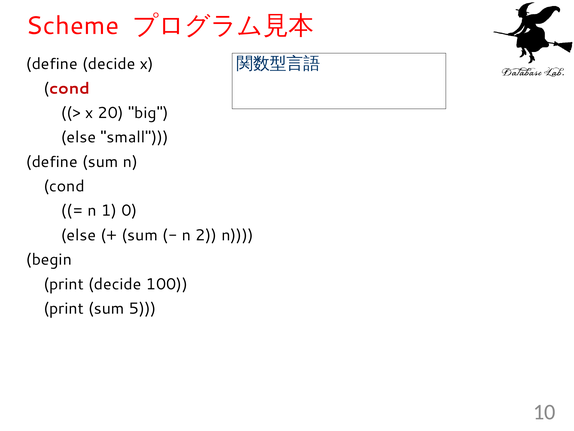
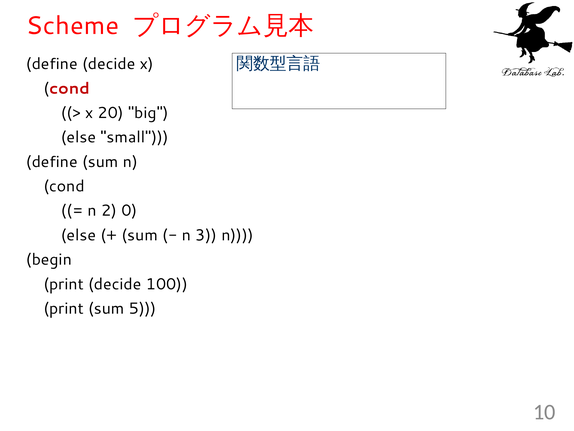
1: 1 -> 2 (109, 210)
2: 2 -> 3 (206, 235)
